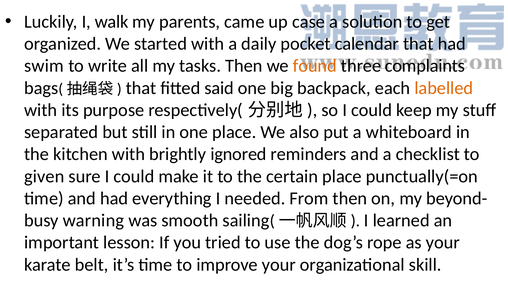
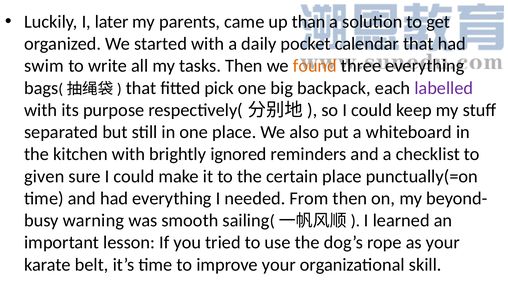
walk: walk -> later (112, 22)
case: case -> than (309, 22)
three complaints: complaints -> everything (425, 66)
said: said -> pick (219, 88)
labelled colour: orange -> purple (444, 88)
